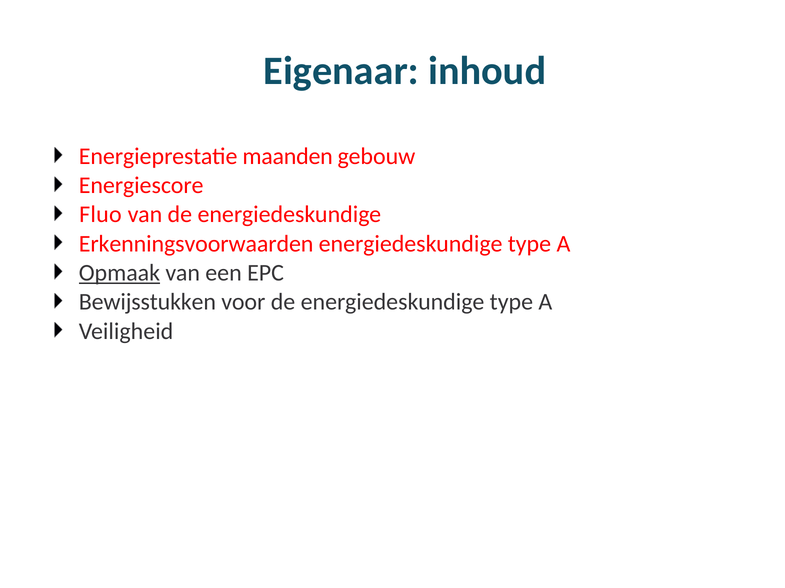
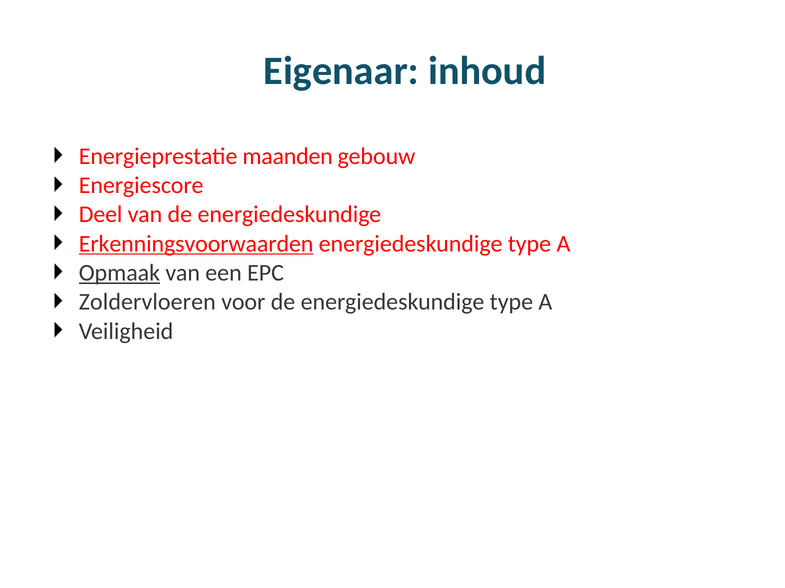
Fluo: Fluo -> Deel (101, 215)
Erkenningsvoorwaarden underline: none -> present (196, 244)
Bewijsstukken: Bewijsstukken -> Zoldervloeren (147, 302)
